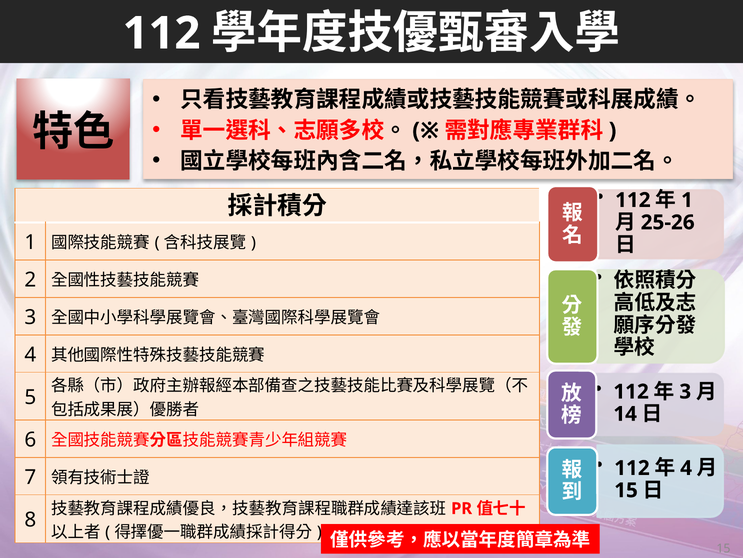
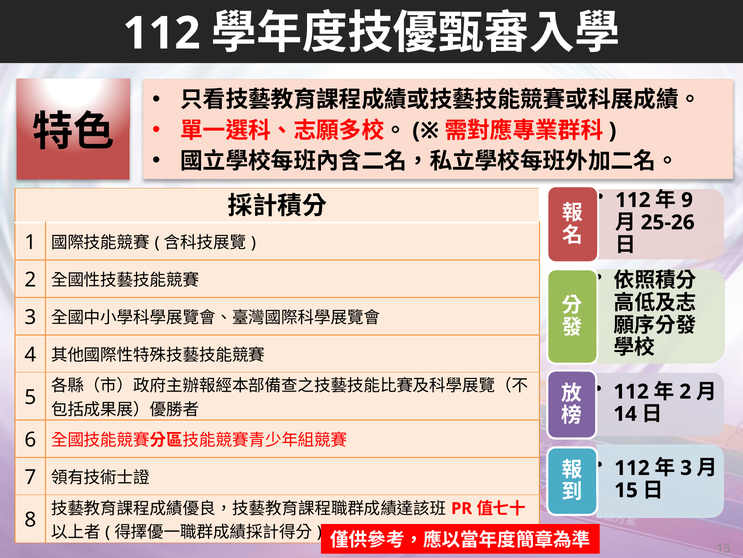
1: 1 -> 9 (687, 200)
3: 3 -> 2 (685, 391)
4: 4 -> 3 (686, 467)
